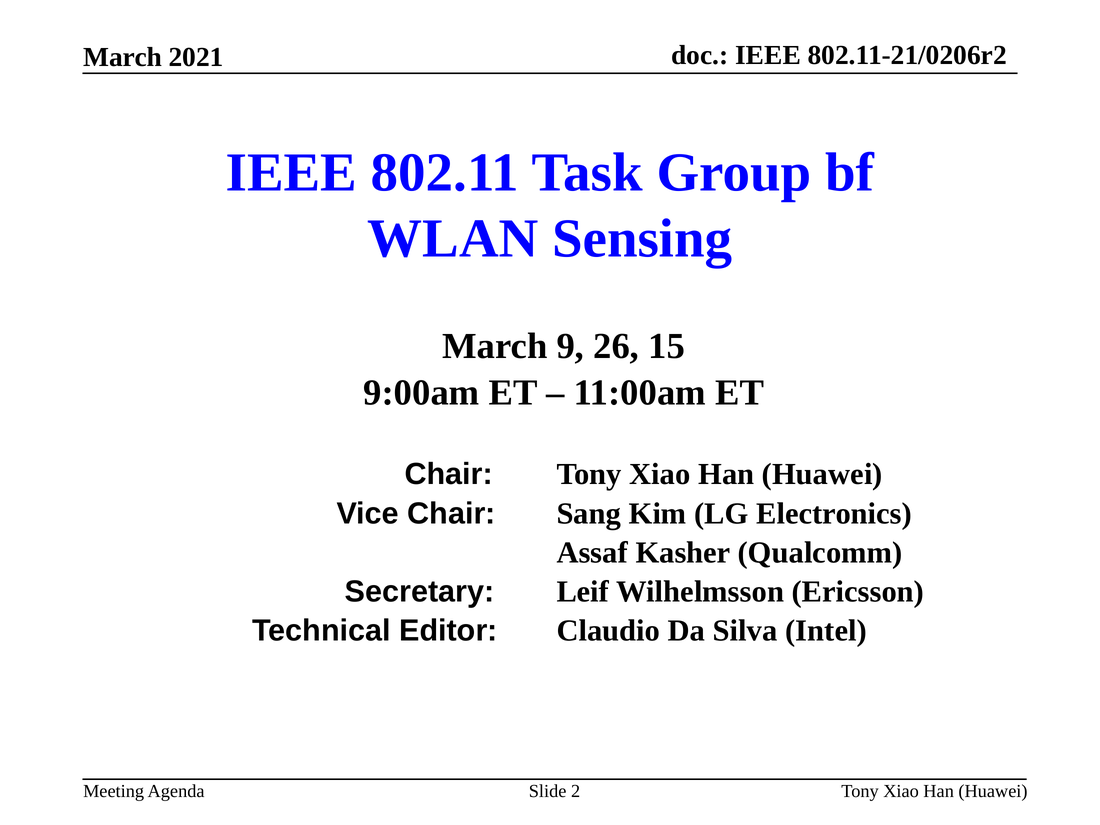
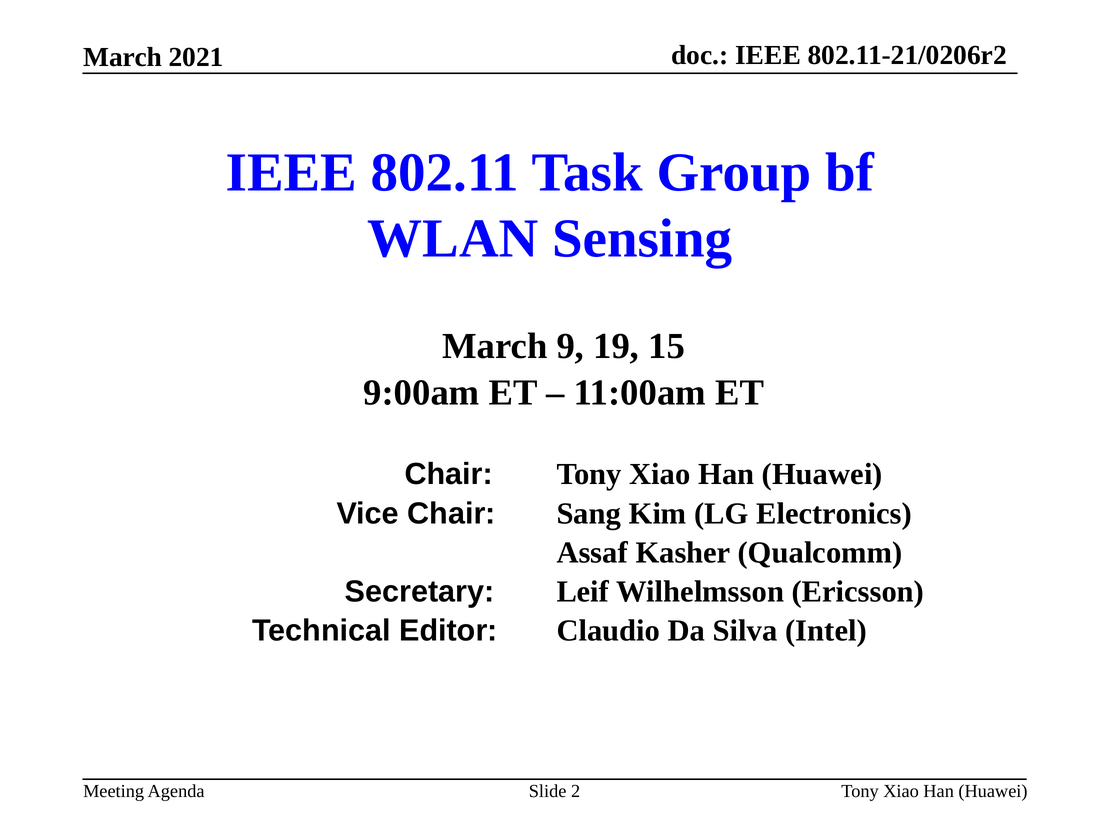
26: 26 -> 19 (616, 346)
